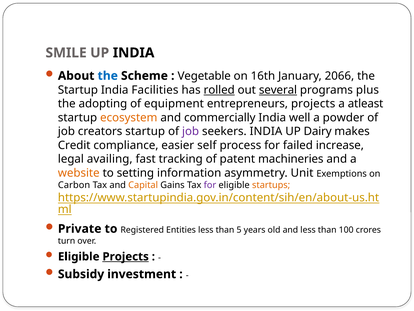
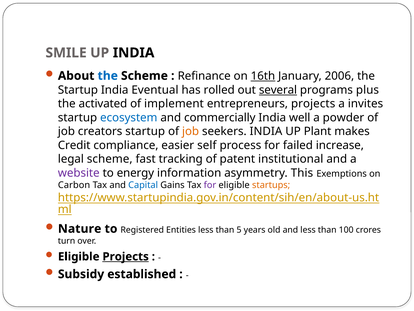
Vegetable: Vegetable -> Refinance (204, 76)
16th underline: none -> present (263, 76)
2066: 2066 -> 2006 (339, 76)
Facilities: Facilities -> Eventual (155, 90)
rolled underline: present -> none (219, 90)
adopting: adopting -> activated (103, 104)
equipment: equipment -> implement (174, 104)
atleast: atleast -> invites (365, 104)
ecosystem colour: orange -> blue (129, 117)
job colour: purple -> orange (191, 131)
Dairy: Dairy -> Plant (318, 131)
legal availing: availing -> scheme (110, 159)
machineries: machineries -> institutional (291, 159)
website colour: orange -> purple (79, 173)
setting: setting -> energy (135, 173)
Unit: Unit -> This (302, 173)
Capital colour: orange -> blue (143, 185)
Private: Private -> Nature (80, 228)
investment: investment -> established (142, 274)
